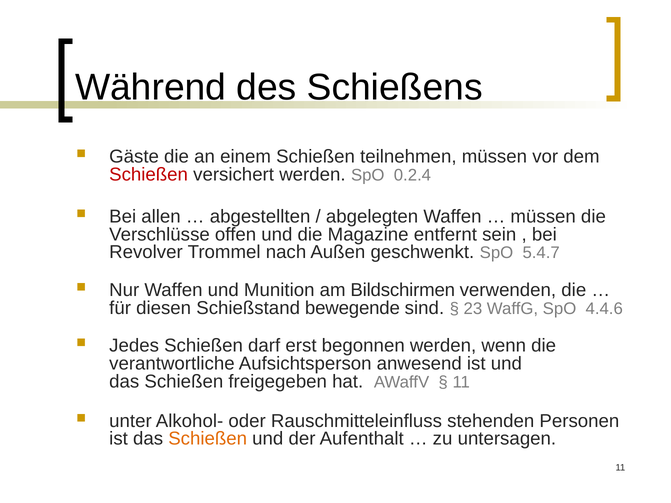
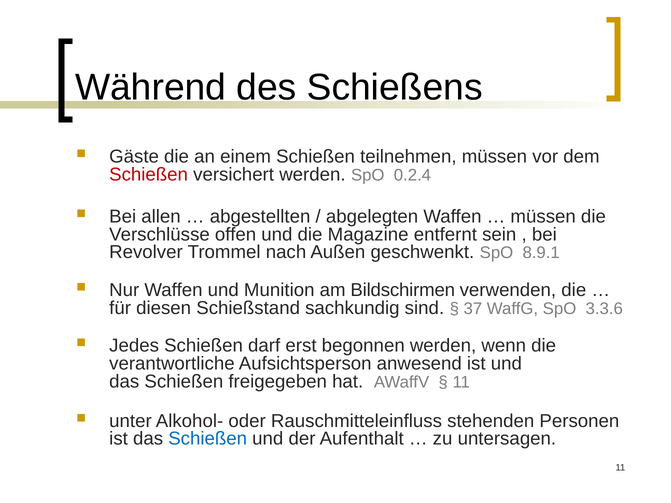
5.4.7: 5.4.7 -> 8.9.1 (541, 253)
bewegende: bewegende -> sachkundig (352, 308)
23: 23 -> 37 (473, 309)
4.4.6: 4.4.6 -> 3.3.6 (604, 309)
Schießen colour: orange -> blue (208, 439)
